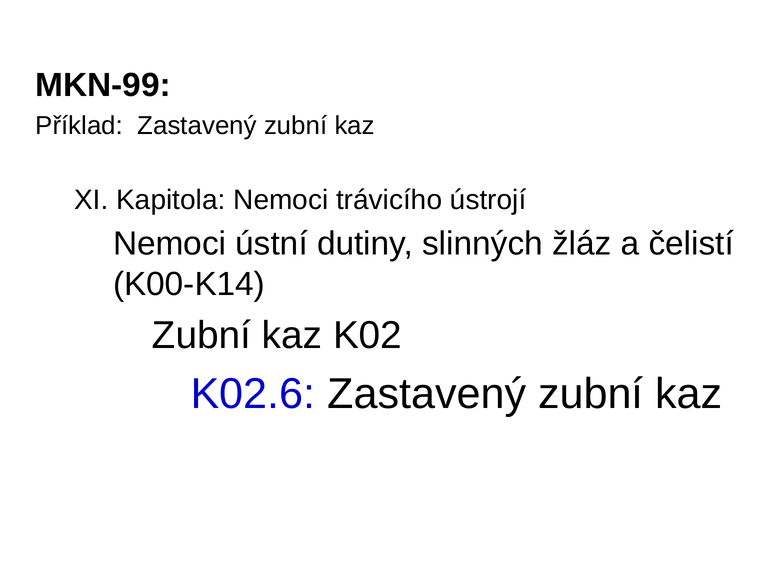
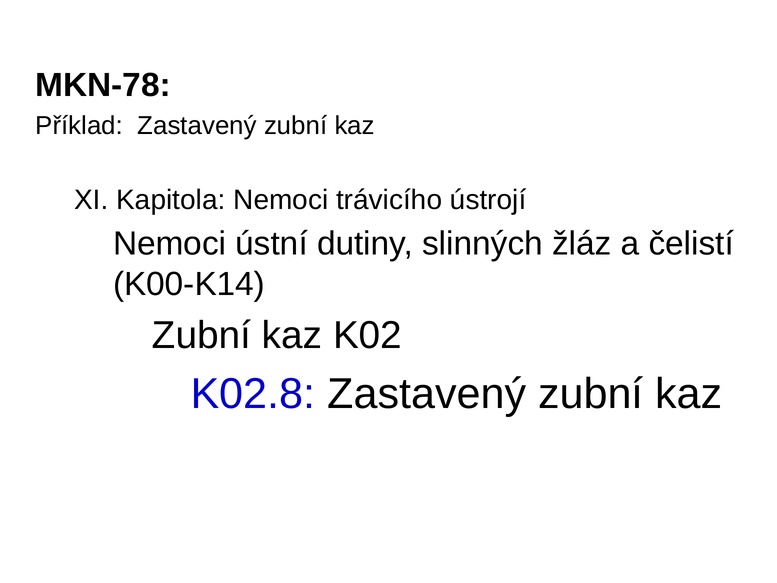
MKN-99: MKN-99 -> MKN-78 (103, 85)
K02.6: K02.6 -> K02.8 (253, 394)
